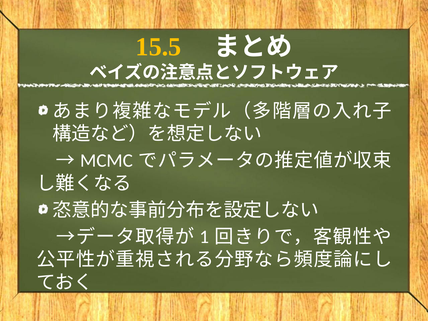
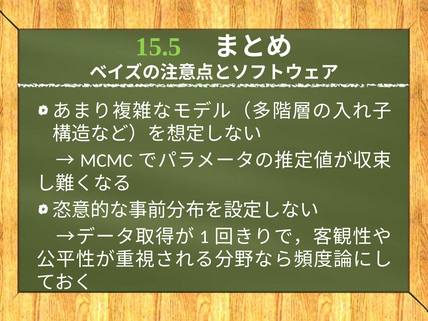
15.5 colour: yellow -> light green (158, 47)
